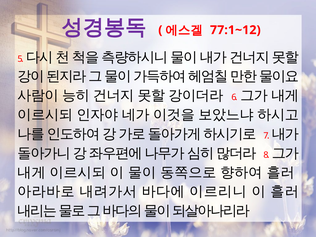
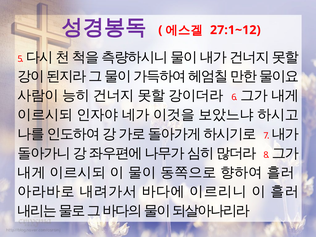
77:1~12: 77:1~12 -> 27:1~12 (235, 30)
